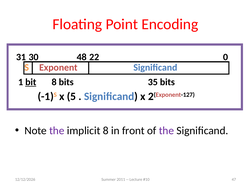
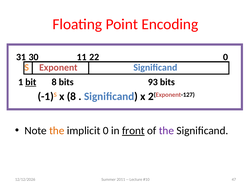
48: 48 -> 11 (82, 57)
35: 35 -> 93 (153, 82)
x 5: 5 -> 8 (71, 97)
the colour: purple -> orange (57, 131)
implicit 8: 8 -> 0 (106, 131)
front underline: none -> present (133, 131)
